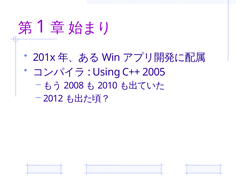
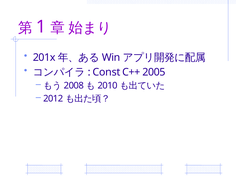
Using: Using -> Const (106, 72)
